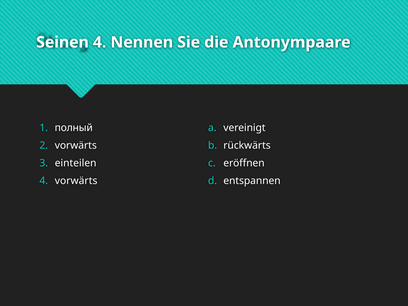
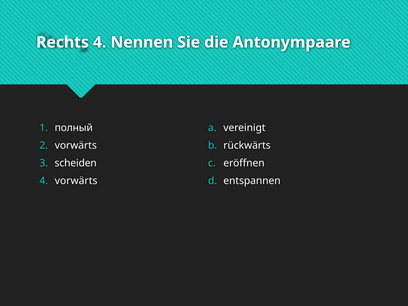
Seinen: Seinen -> Rechts (62, 42)
einteilen: einteilen -> scheiden (76, 163)
